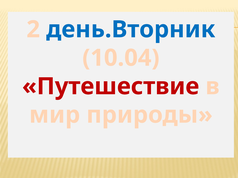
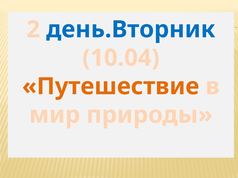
Путешествие colour: red -> orange (111, 87)
